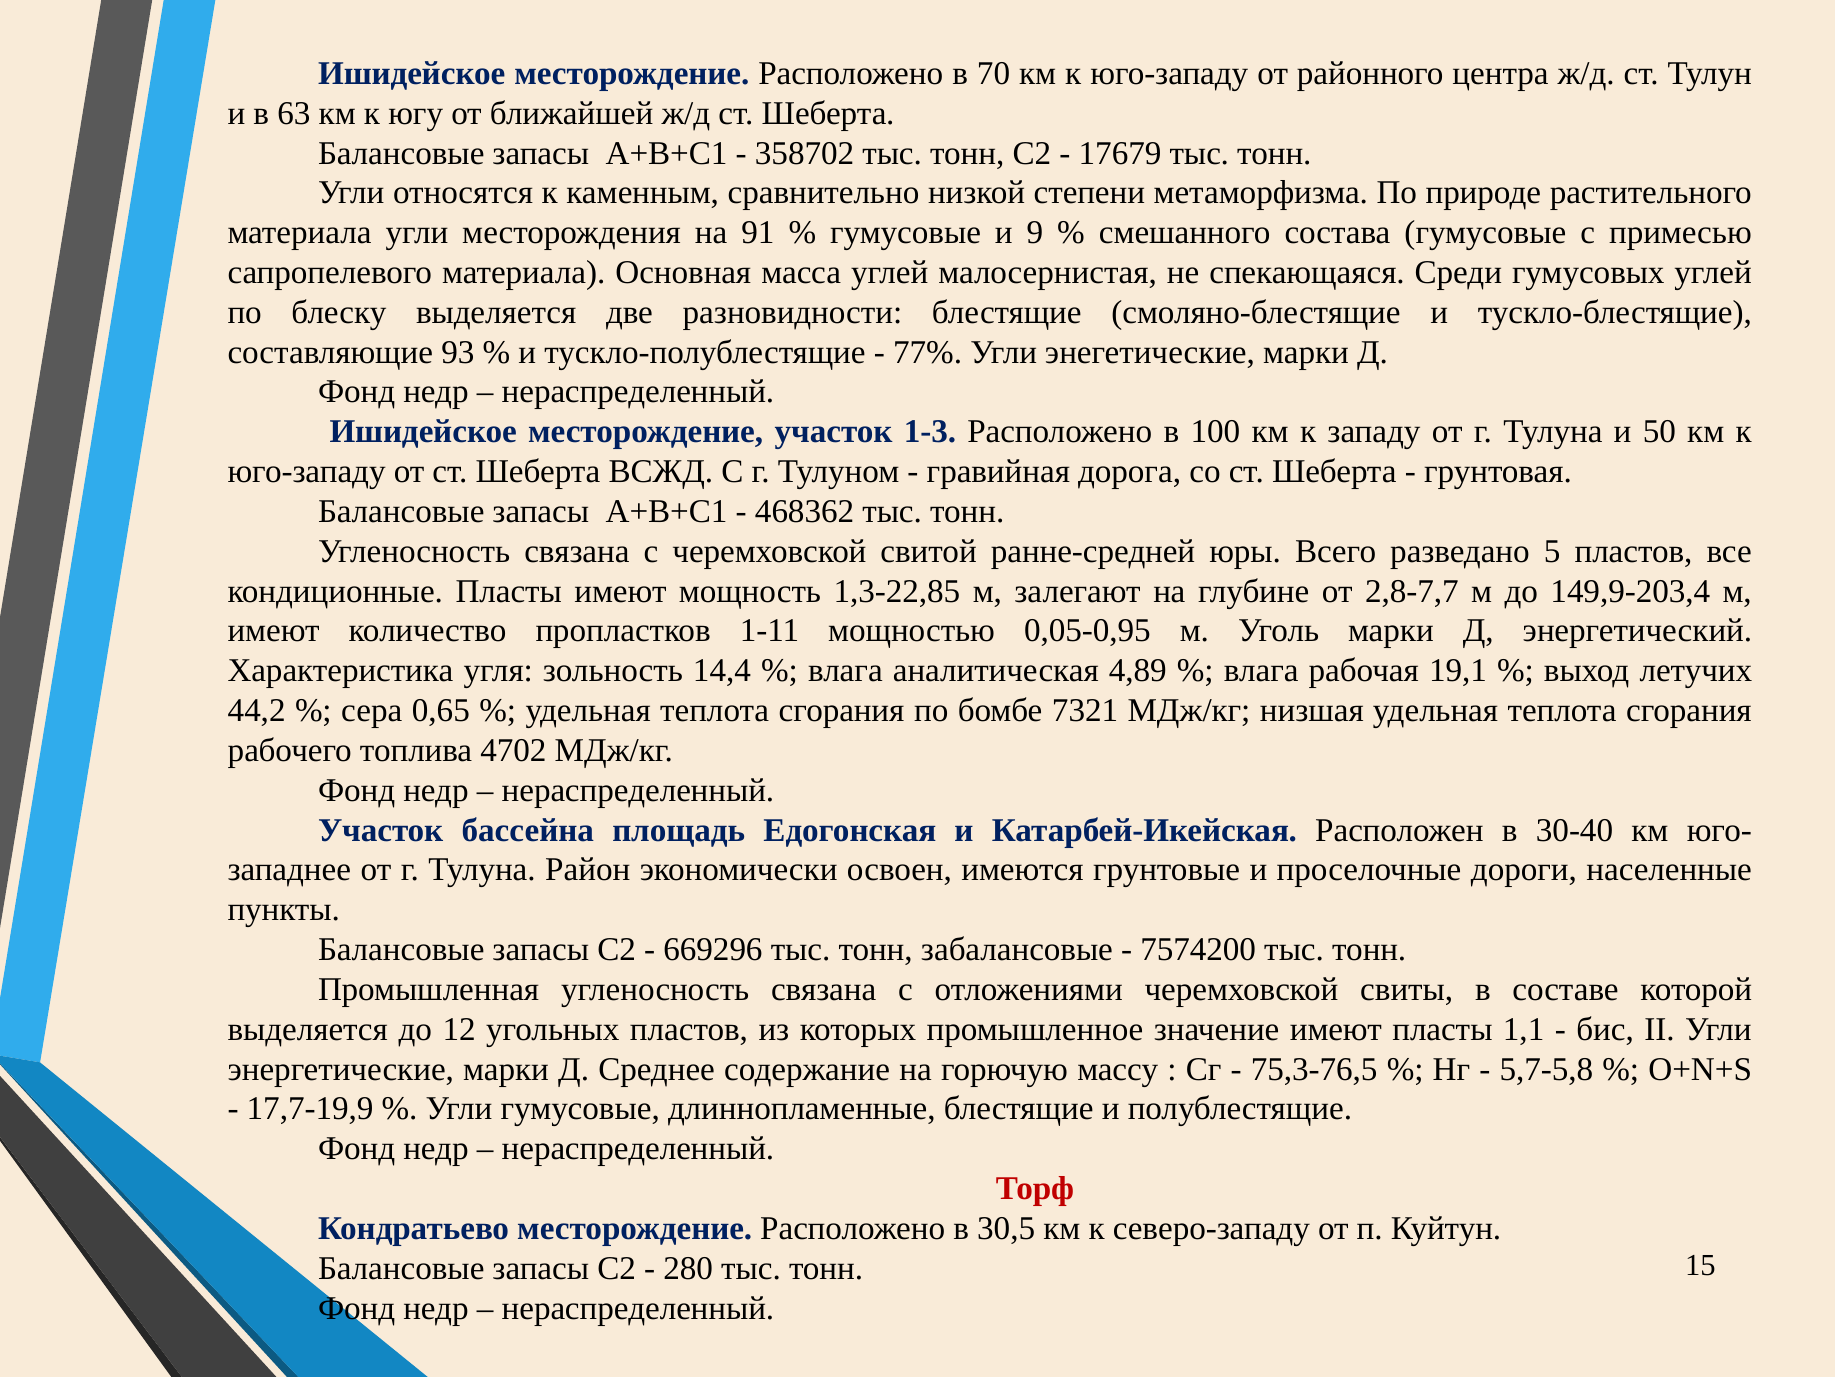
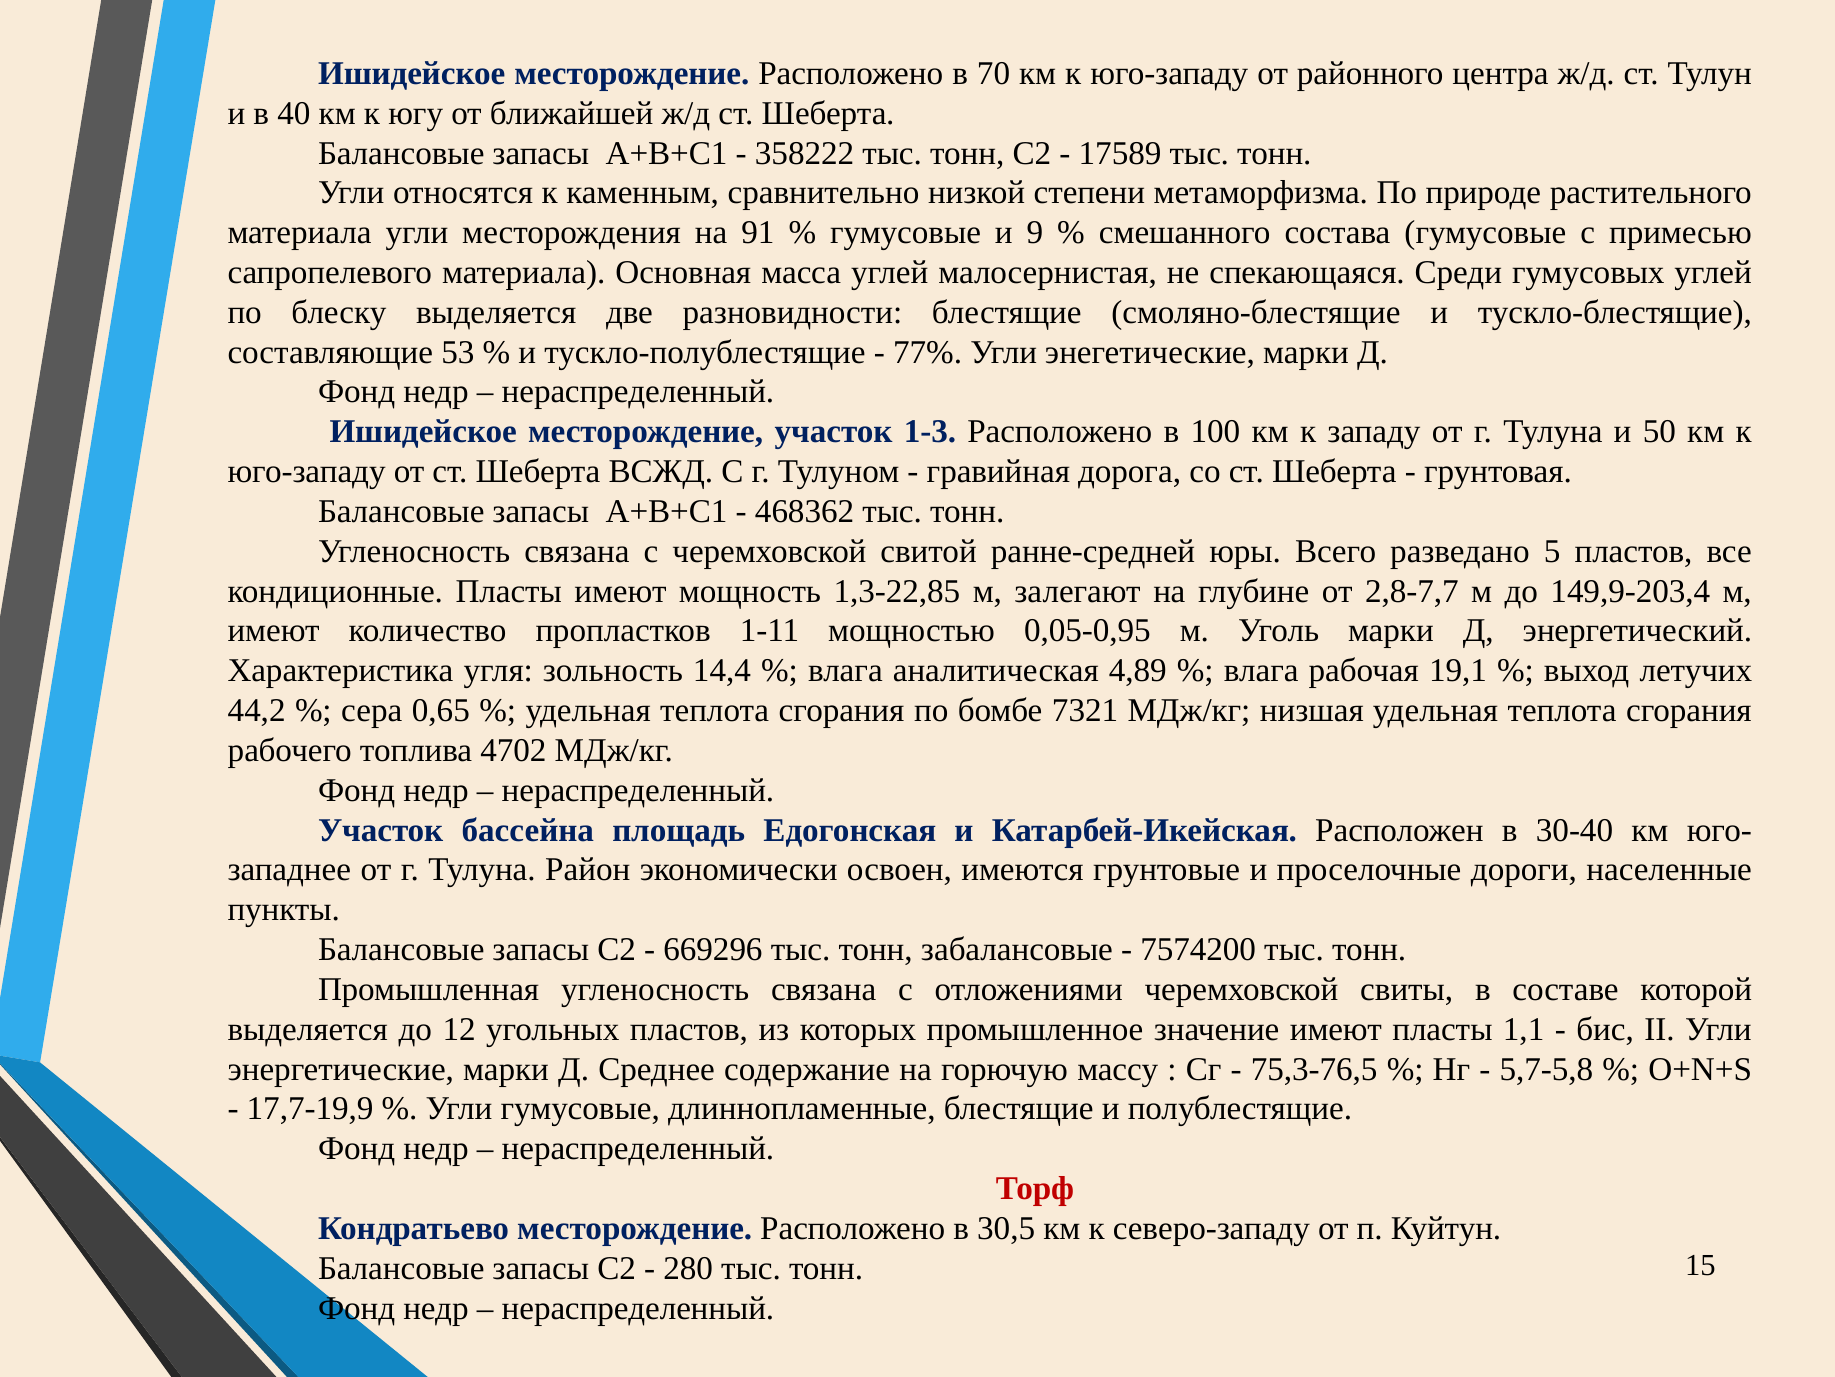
63: 63 -> 40 (294, 113)
358702: 358702 -> 358222 (805, 153)
17679: 17679 -> 17589 (1120, 153)
93: 93 -> 53 (458, 352)
